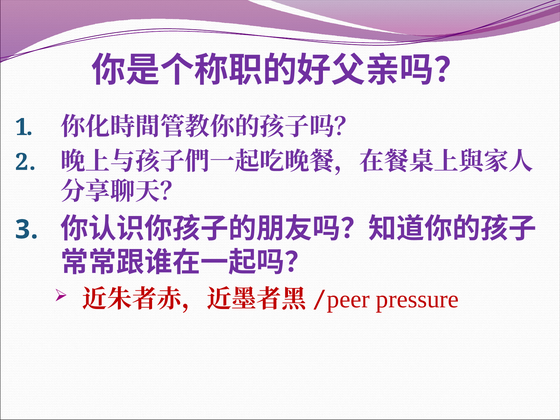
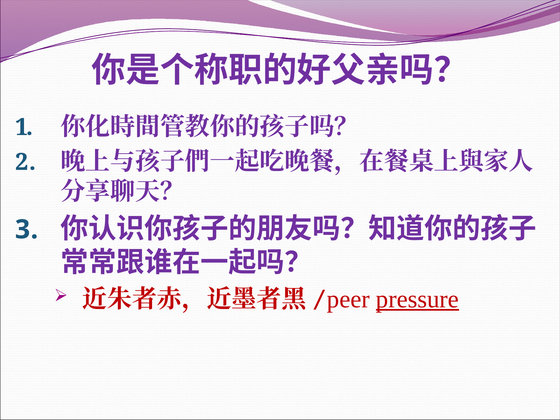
pressure underline: none -> present (417, 299)
